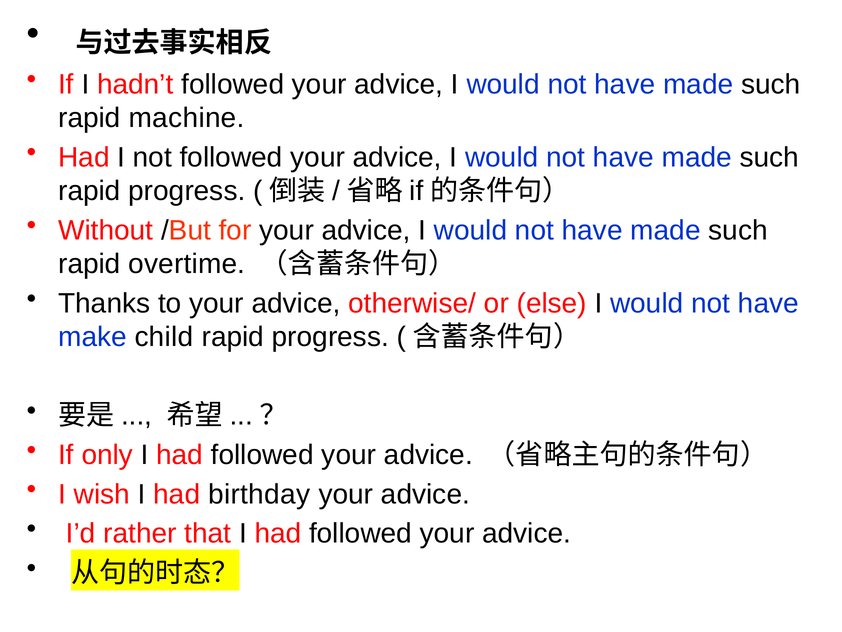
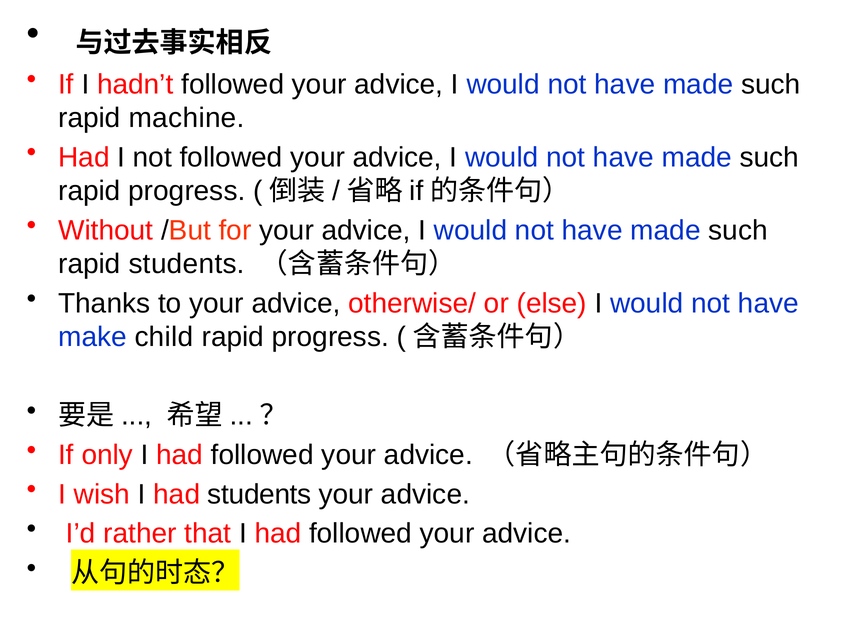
rapid overtime: overtime -> students (187, 264)
had birthday: birthday -> students (259, 494)
